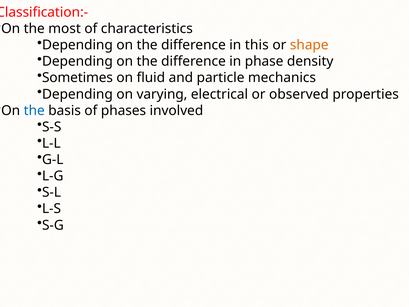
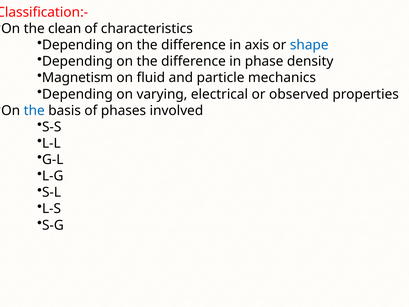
most: most -> clean (65, 29)
this: this -> axis (257, 45)
shape colour: orange -> blue (309, 45)
Sometimes: Sometimes -> Magnetism (77, 78)
